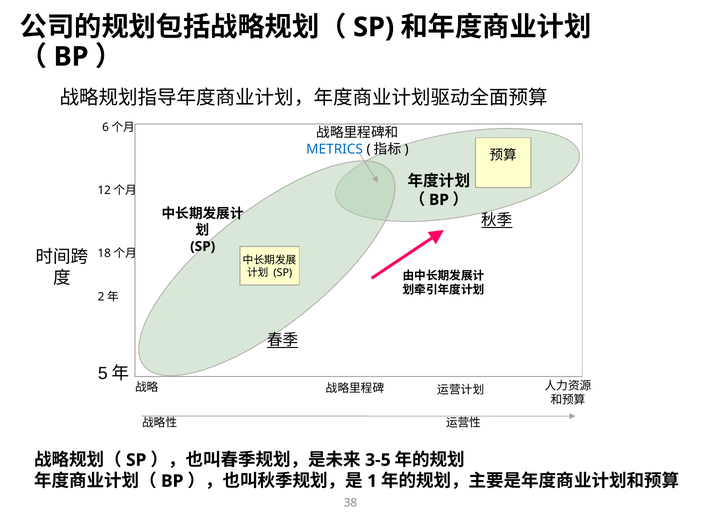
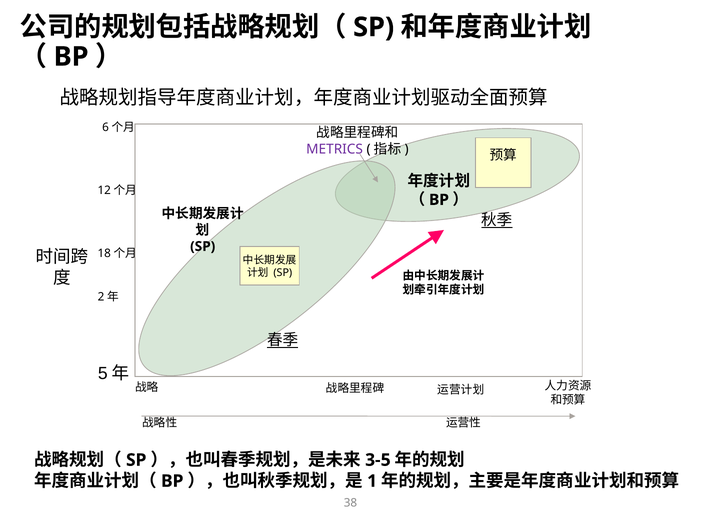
METRICS colour: blue -> purple (335, 149)
